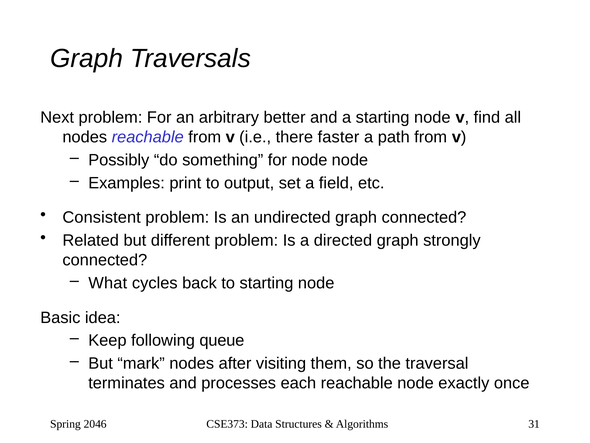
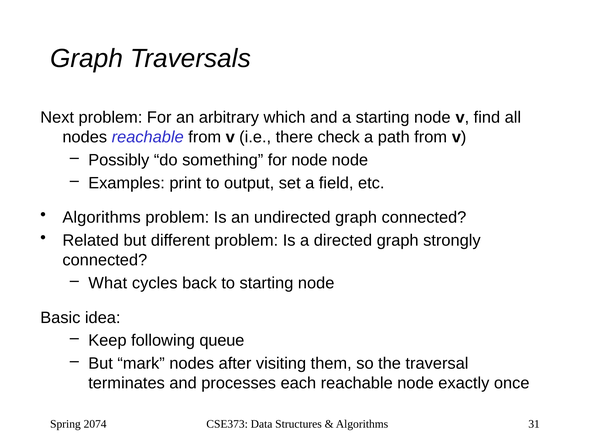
better: better -> which (285, 117)
faster: faster -> check (339, 137)
Consistent: Consistent -> Algorithms (102, 217)
2046: 2046 -> 2074 (95, 424)
